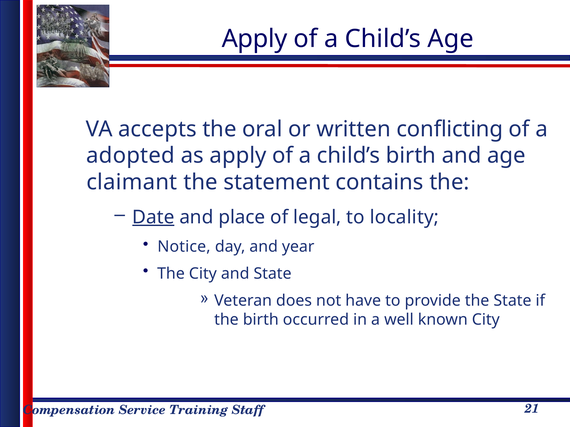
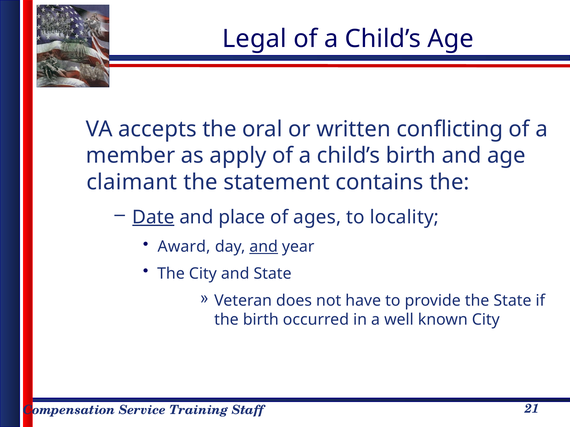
Apply: Apply -> Legal (254, 39)
adopted: adopted -> member (131, 156)
legal: legal -> ages (317, 217)
Notice: Notice -> Award (184, 247)
and underline: none -> present (264, 247)
